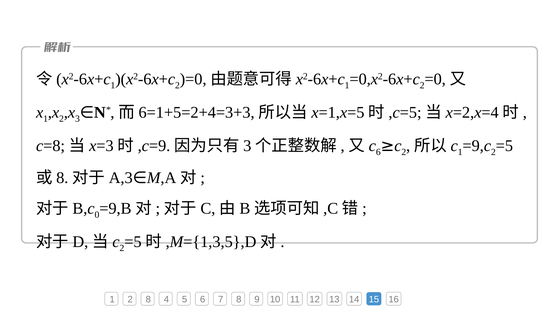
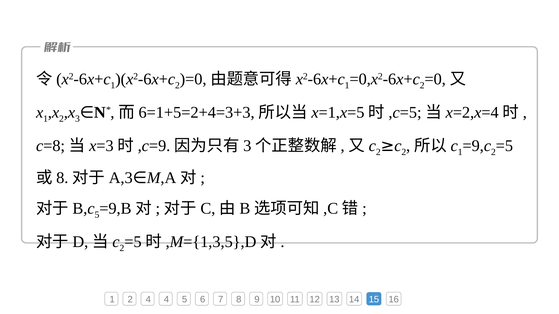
6: 6 -> 2 (378, 152)
0: 0 -> 5 (97, 215)
2 8: 8 -> 4 (148, 300)
